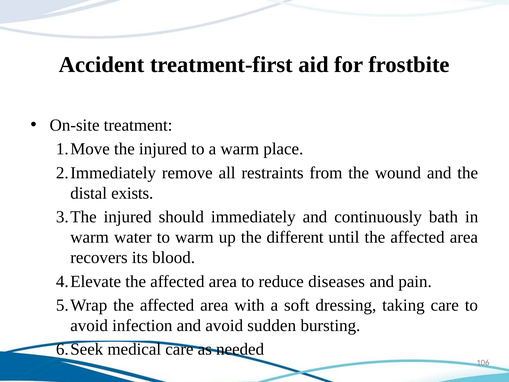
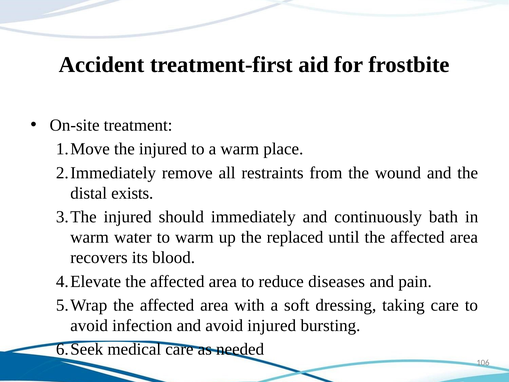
different: different -> replaced (295, 237)
avoid sudden: sudden -> injured (272, 325)
